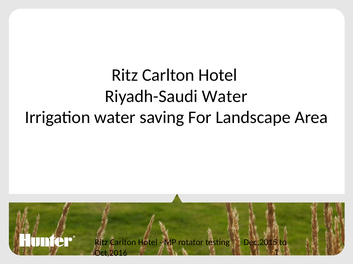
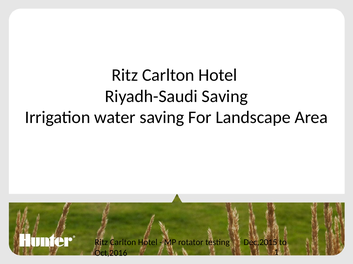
Riyadh-Saudi Water: Water -> Saving (225, 97)
